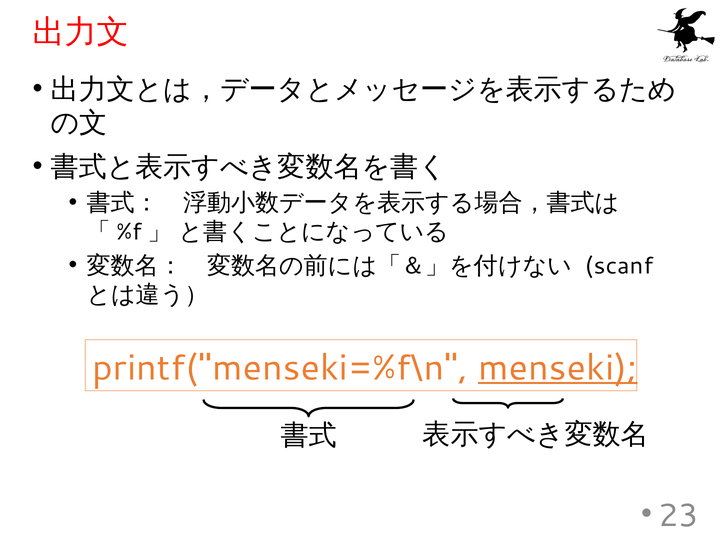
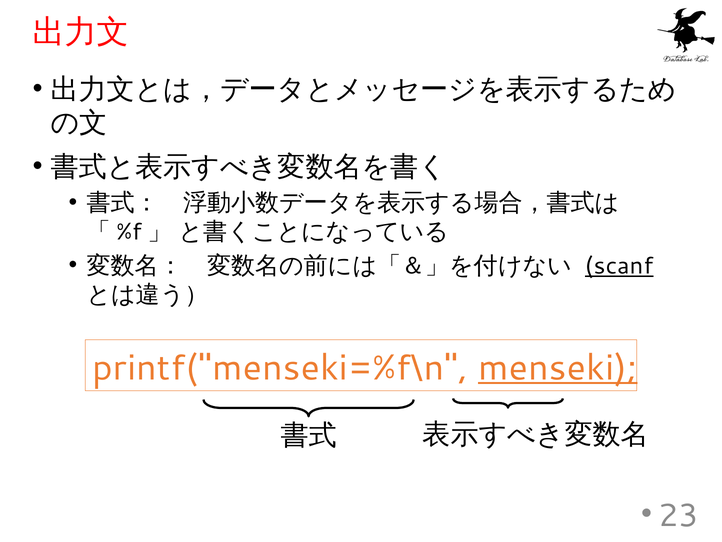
scanf underline: none -> present (619, 266)
